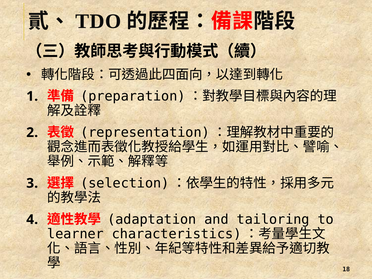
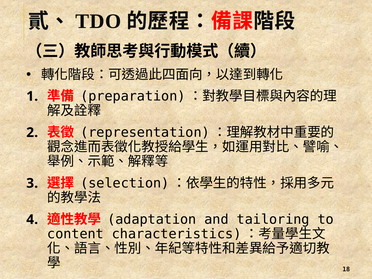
learner: learner -> content (76, 234)
